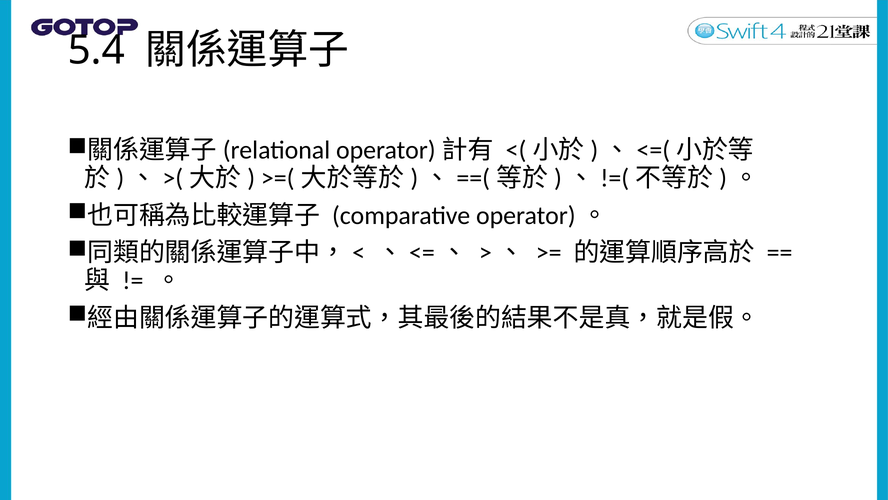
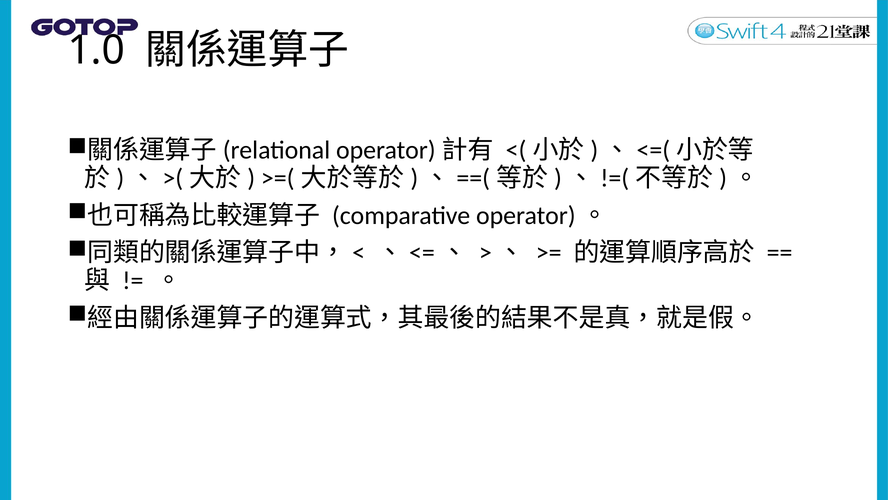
5.4: 5.4 -> 1.0 (96, 50)
